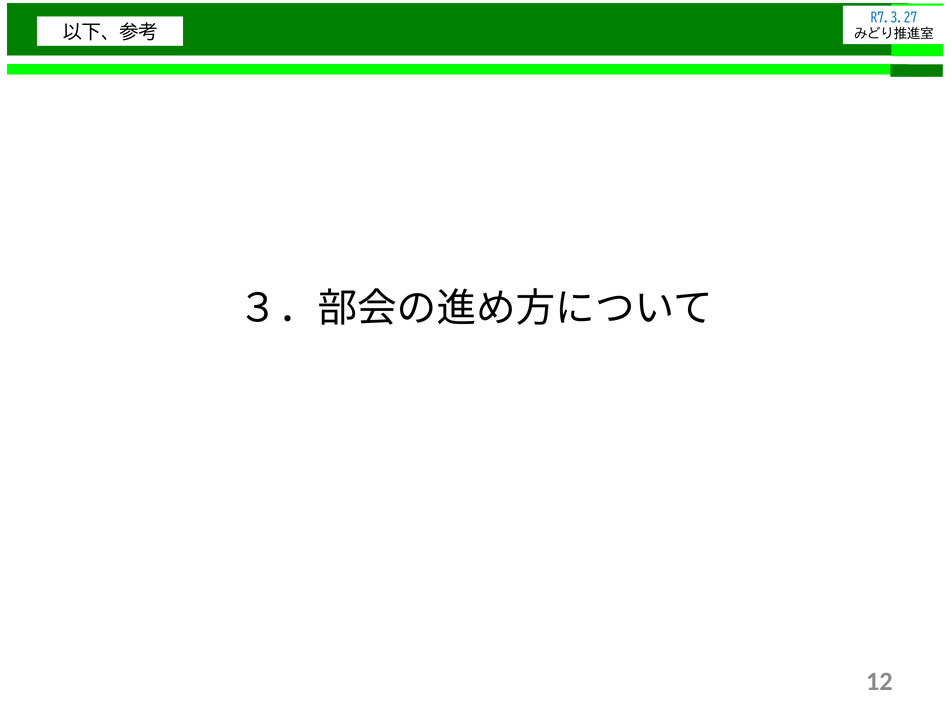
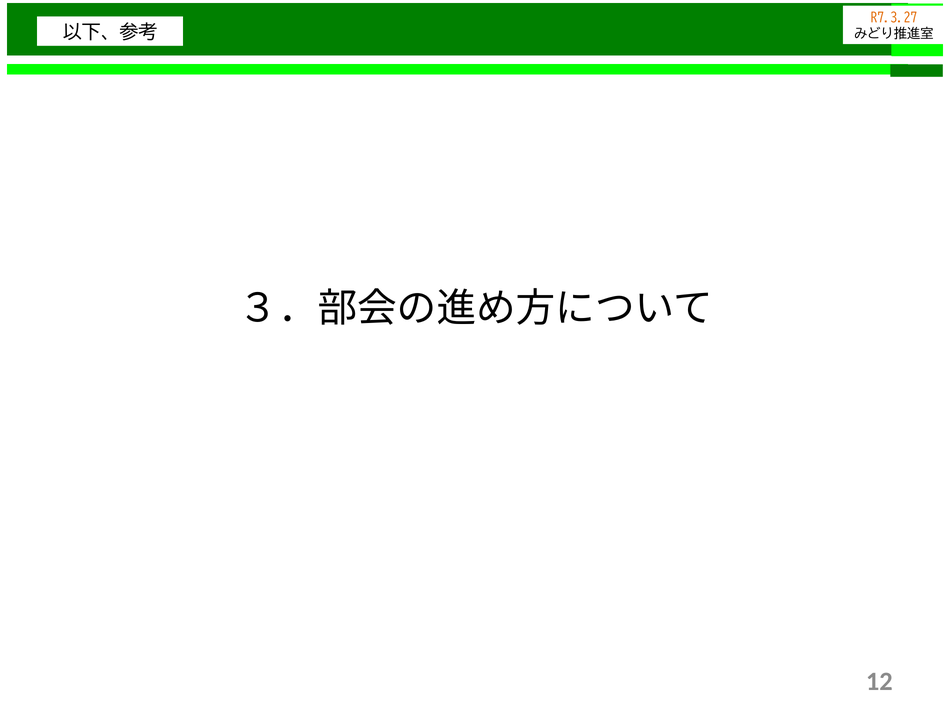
R7.3.27 colour: blue -> orange (894, 18)
